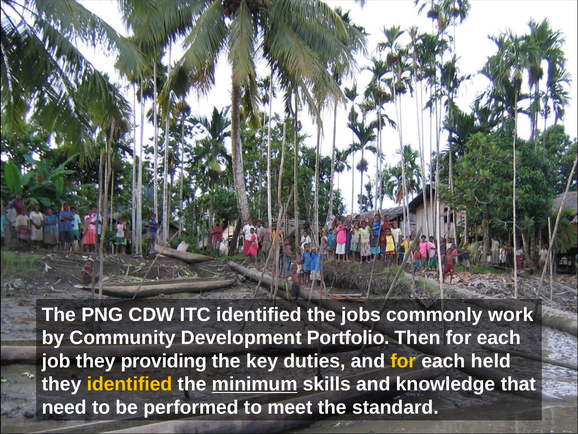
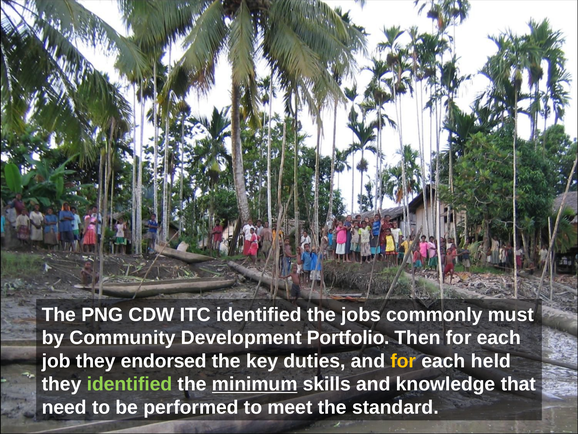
work: work -> must (511, 314)
providing: providing -> endorsed (164, 361)
identified colour: yellow -> light green (130, 384)
